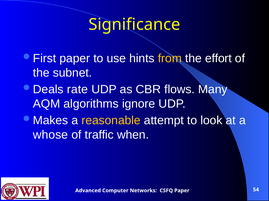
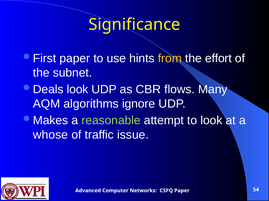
rate: rate -> look (78, 90)
reasonable colour: yellow -> light green (111, 121)
when: when -> issue (133, 135)
